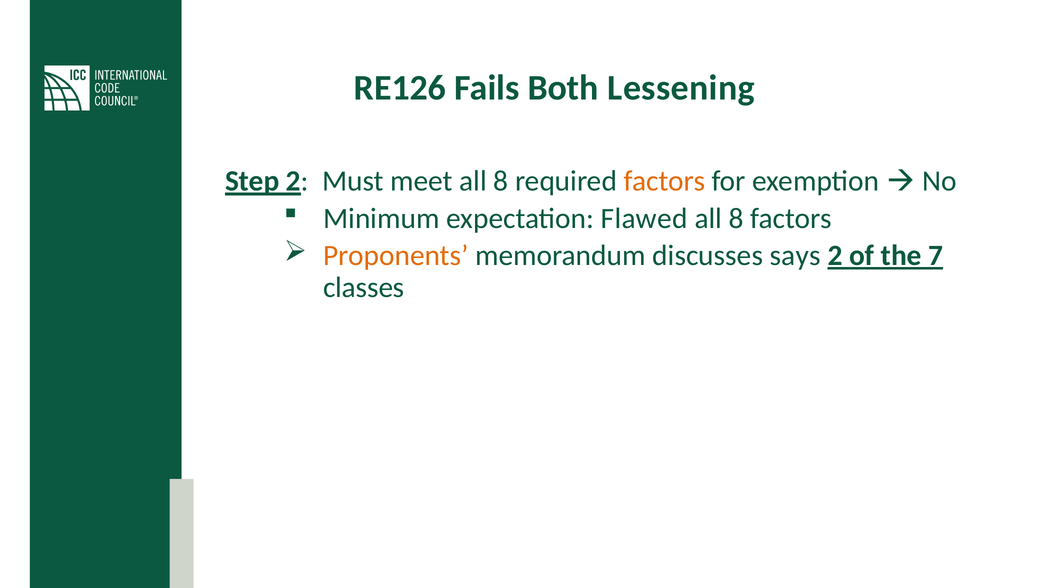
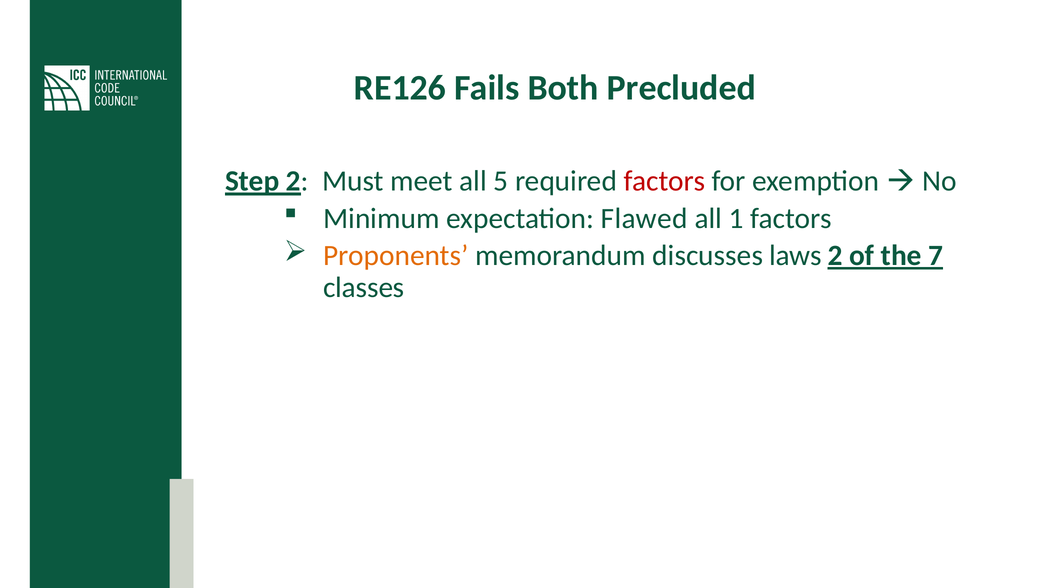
Lessening: Lessening -> Precluded (681, 88)
meet all 8: 8 -> 5 (501, 181)
factors colour: orange -> red (664, 181)
8: 8 -> 1 (736, 219)
says: says -> laws (795, 256)
